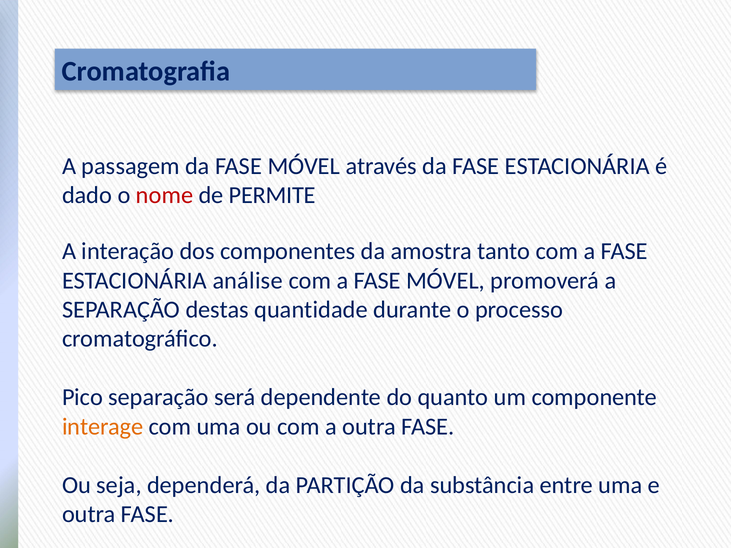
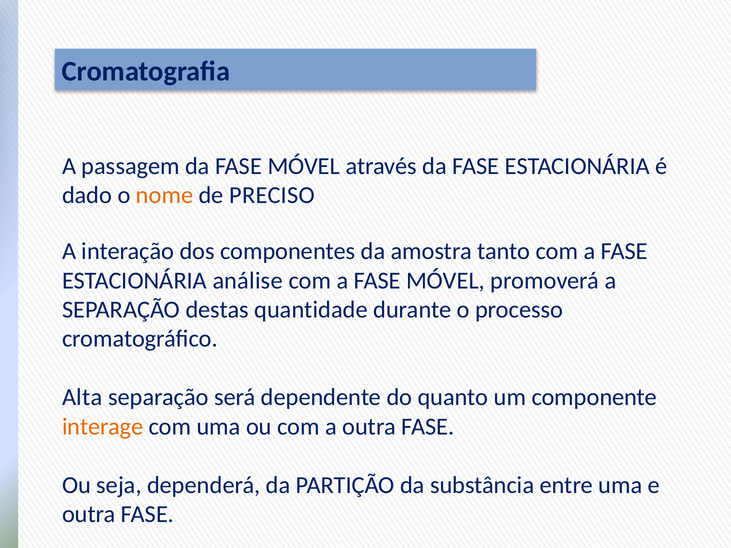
nome colour: red -> orange (165, 195)
PERMITE: PERMITE -> PRECISO (272, 195)
Pico: Pico -> Alta (82, 398)
